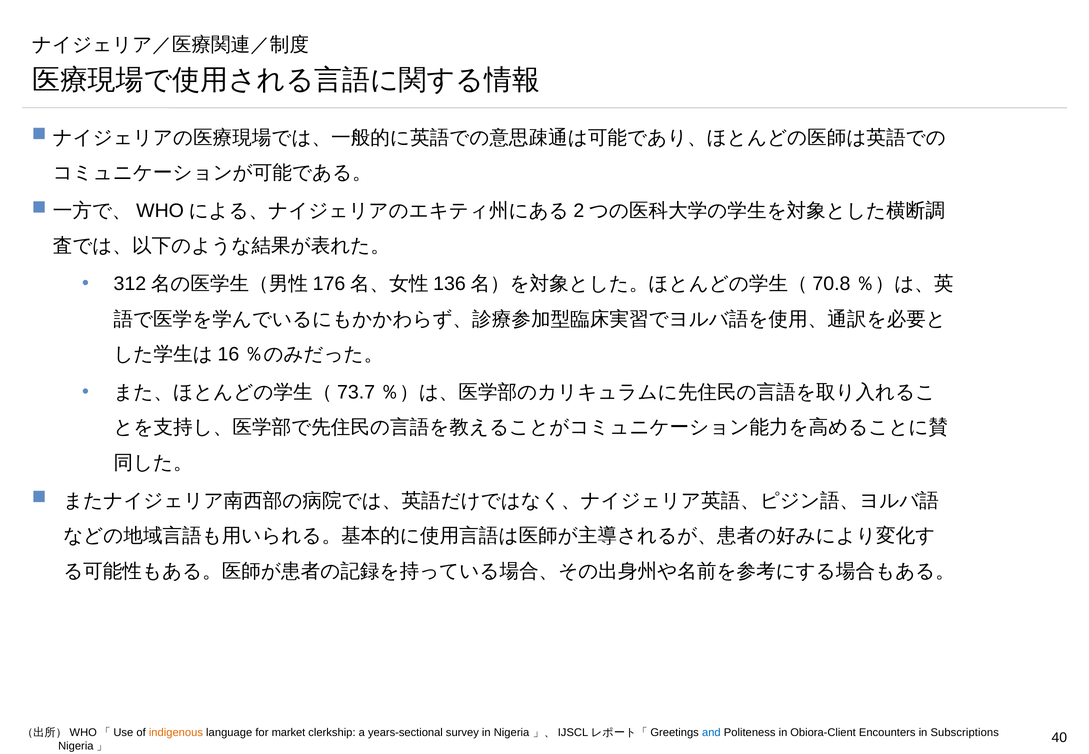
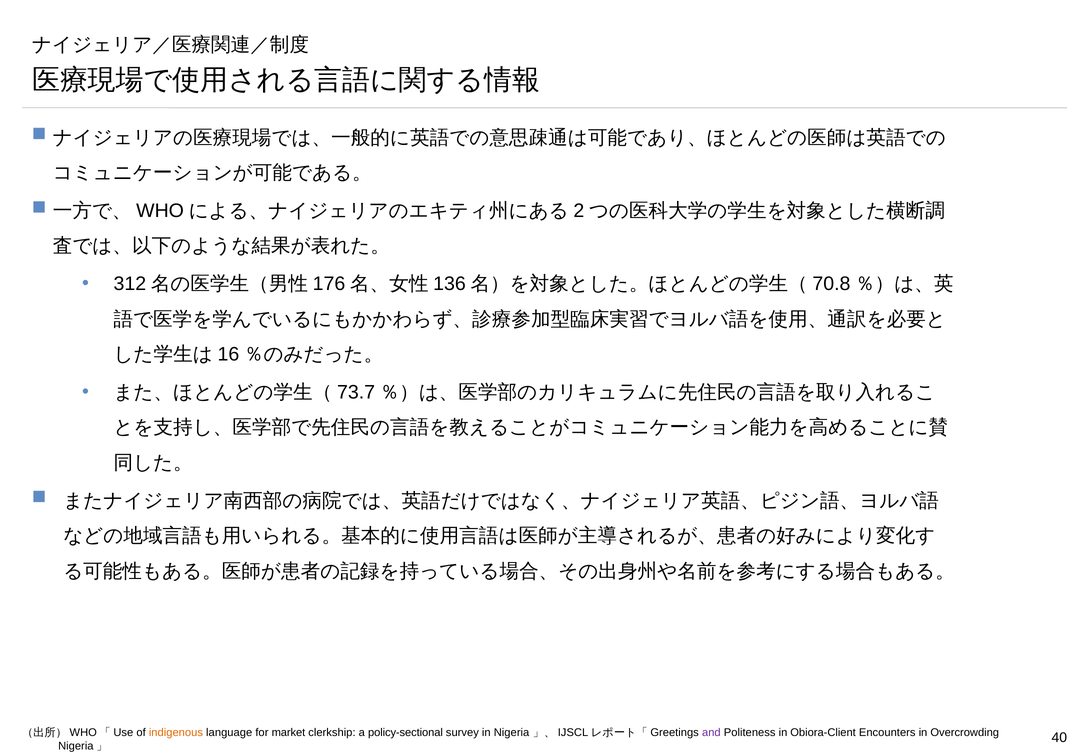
years-sectional: years-sectional -> policy-sectional (405, 733)
and colour: blue -> purple (711, 733)
Subscriptions: Subscriptions -> Overcrowding (965, 733)
